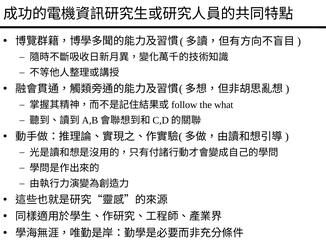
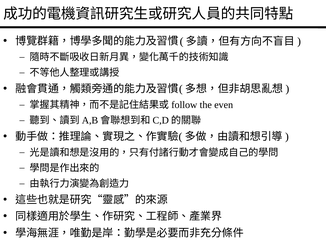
what: what -> even (224, 105)
